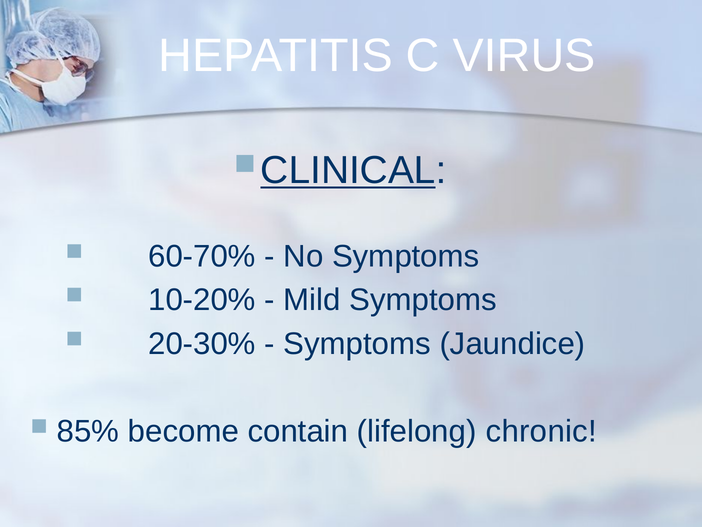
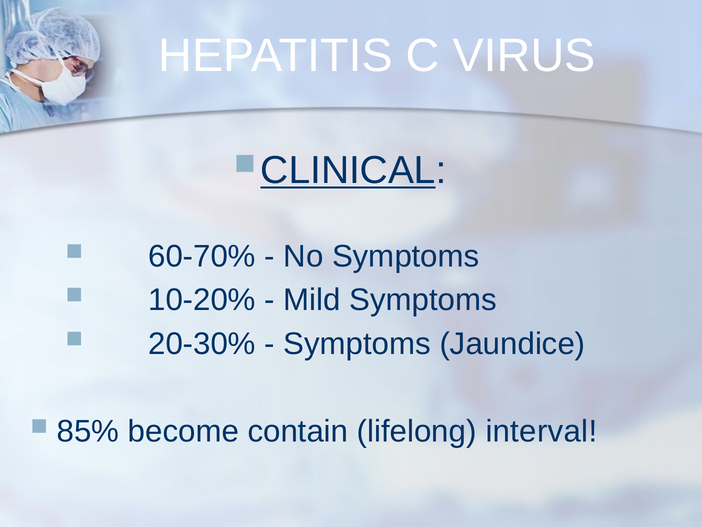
chronic: chronic -> interval (541, 431)
